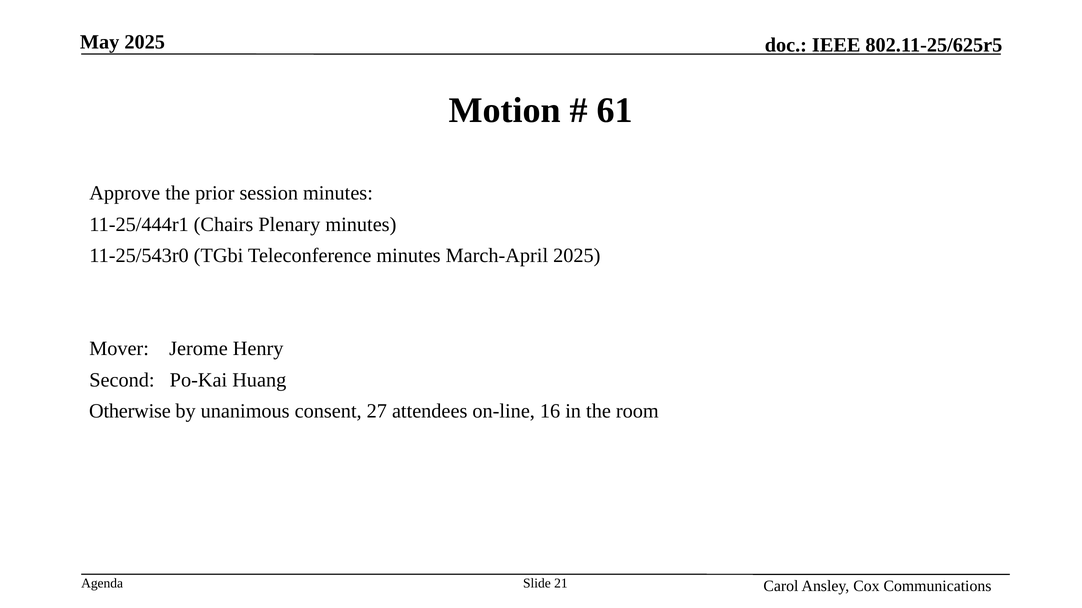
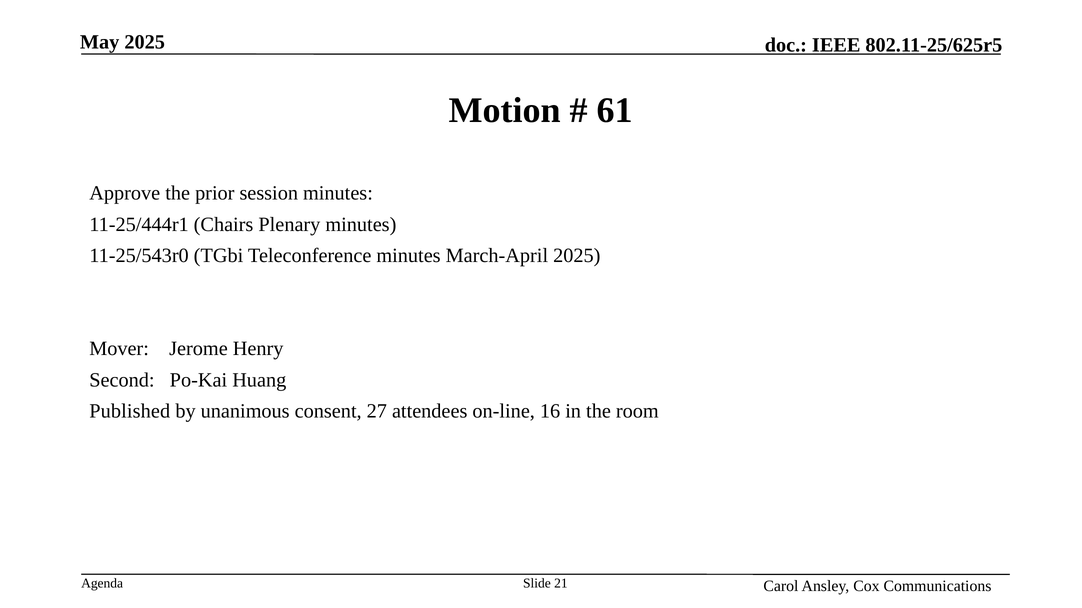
Otherwise: Otherwise -> Published (130, 411)
